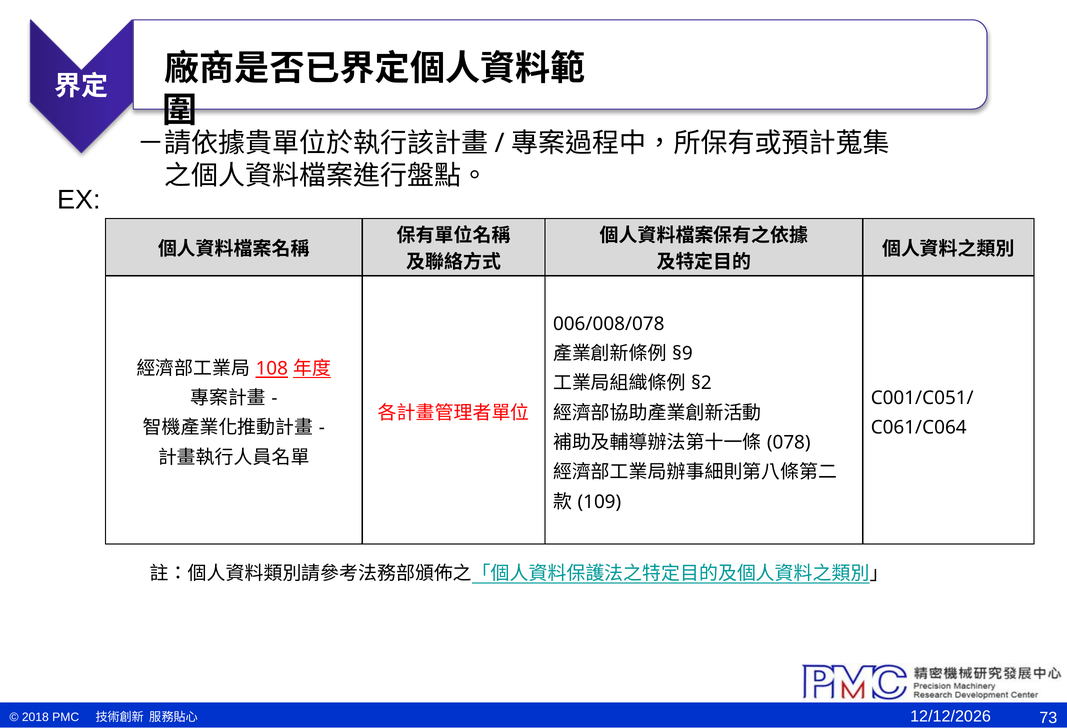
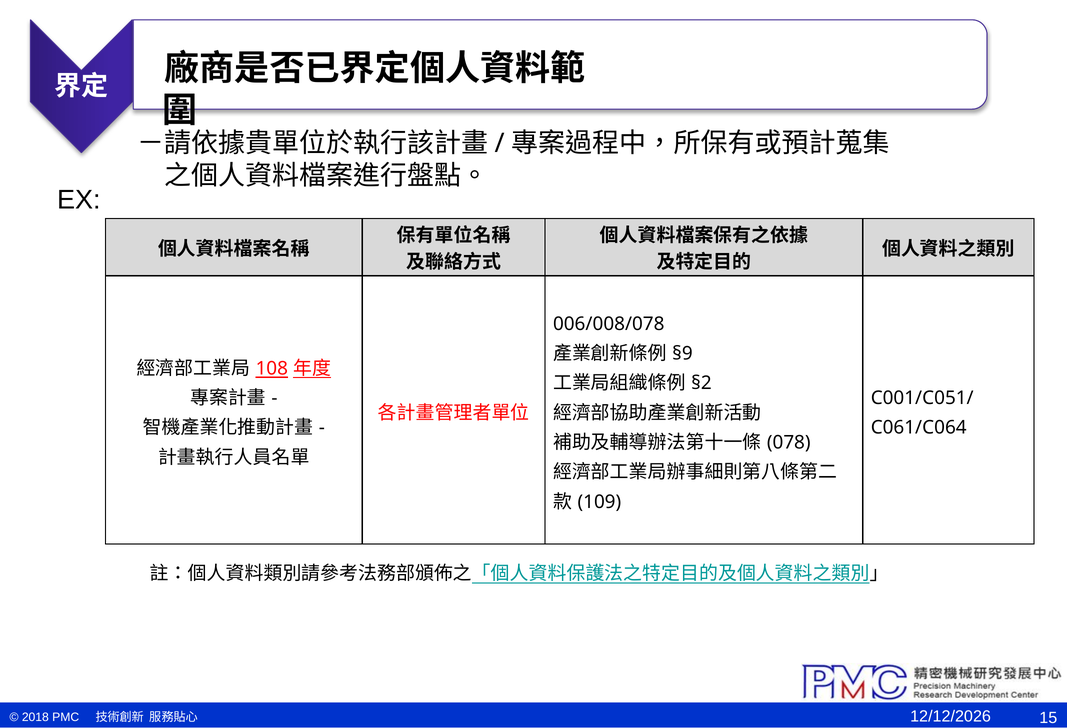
73: 73 -> 15 (1048, 718)
